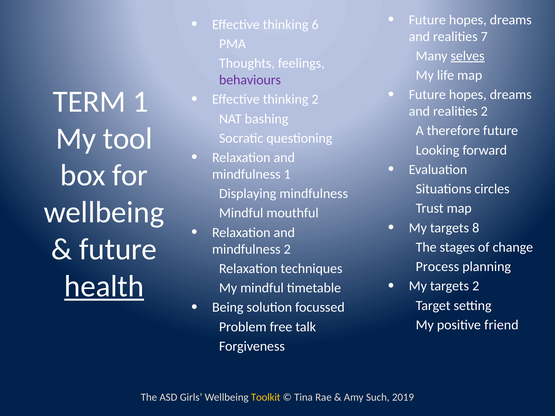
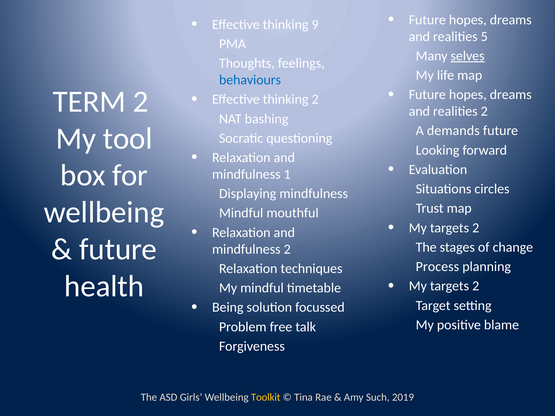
6: 6 -> 9 (315, 24)
7: 7 -> 5 (484, 36)
behaviours colour: purple -> blue (250, 80)
TERM 1: 1 -> 2 (141, 102)
therefore: therefore -> demands (453, 131)
8: 8 -> 2 (476, 228)
health underline: present -> none (104, 287)
friend: friend -> blame (501, 325)
